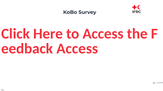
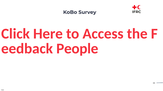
Access: Access -> People (77, 49)
